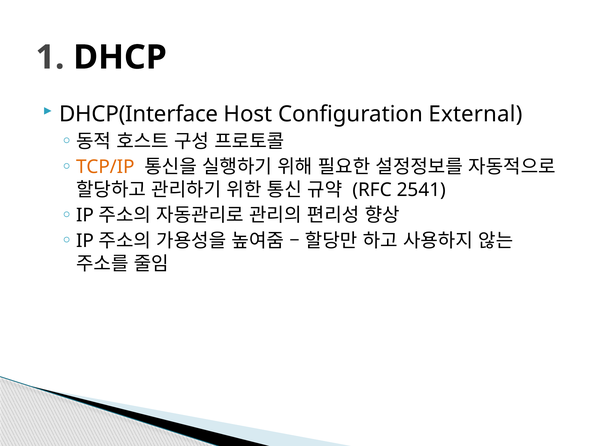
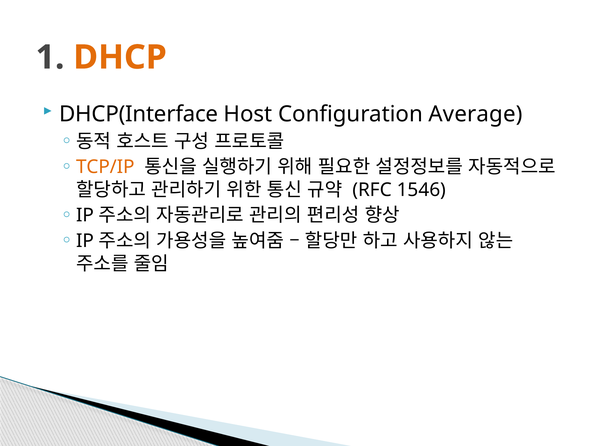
DHCP colour: black -> orange (120, 57)
External: External -> Average (476, 114)
2541: 2541 -> 1546 (421, 190)
